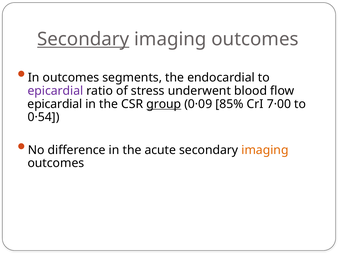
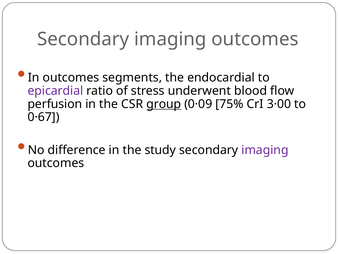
Secondary underline: present -> none (83, 39)
epicardial: epicardial -> perfusion (55, 104)
85%: 85% -> 75% (229, 104)
7·00: 7·00 -> 3·00 (279, 104)
0·54: 0·54 -> 0·67 (43, 117)
acute: acute -> study (160, 150)
imaging colour: orange -> purple (265, 150)
